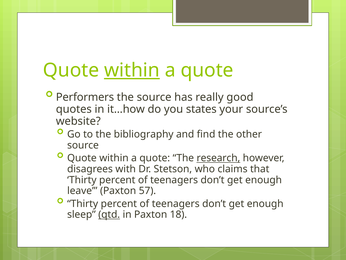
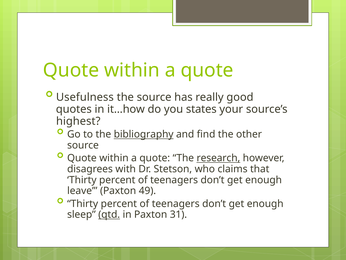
within underline: present -> none (132, 70)
Performers: Performers -> Usefulness (85, 97)
website: website -> highest (78, 121)
bibliography underline: none -> present (144, 134)
57: 57 -> 49 (147, 190)
18: 18 -> 31 (178, 214)
